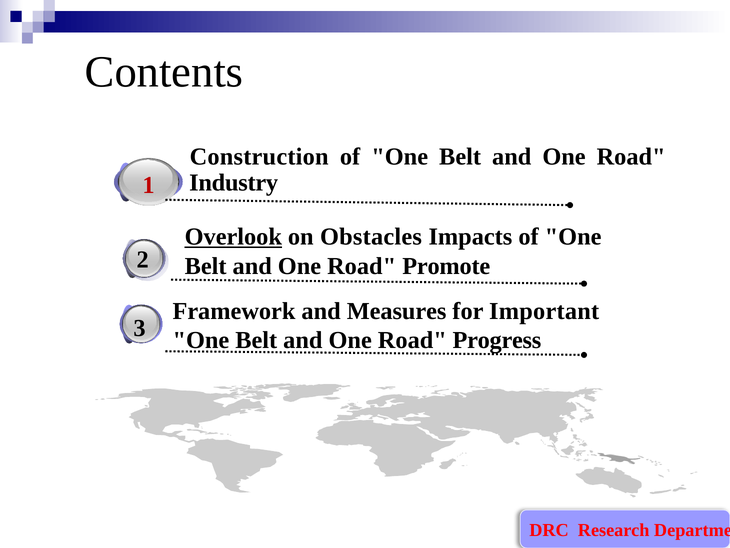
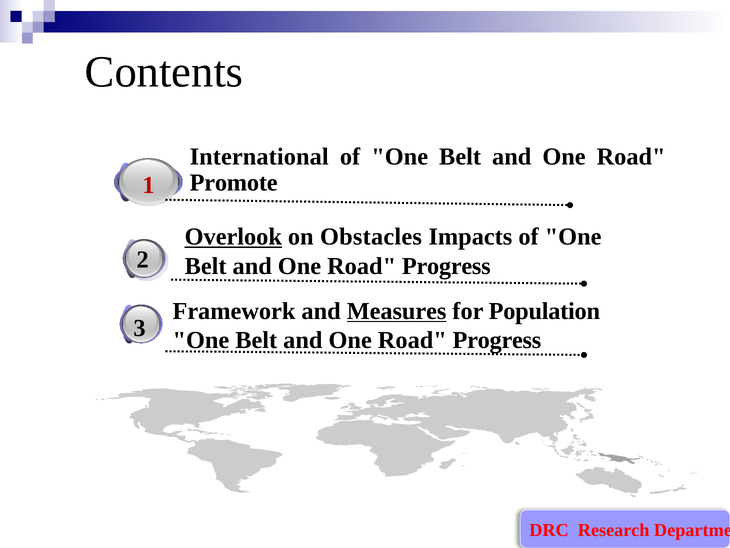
Construction: Construction -> International (259, 156)
Industry: Industry -> Promote (234, 183)
Promote: Promote -> Progress (446, 266)
Measures underline: none -> present (397, 311)
Important: Important -> Population (544, 311)
